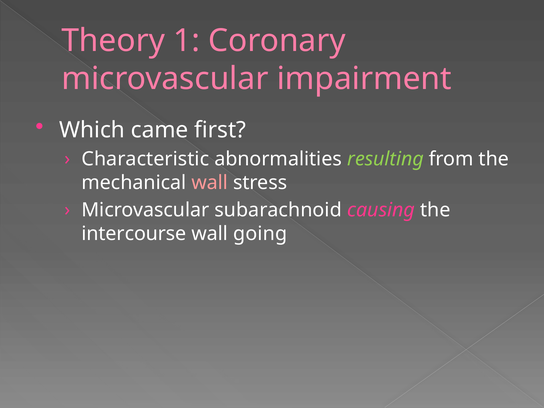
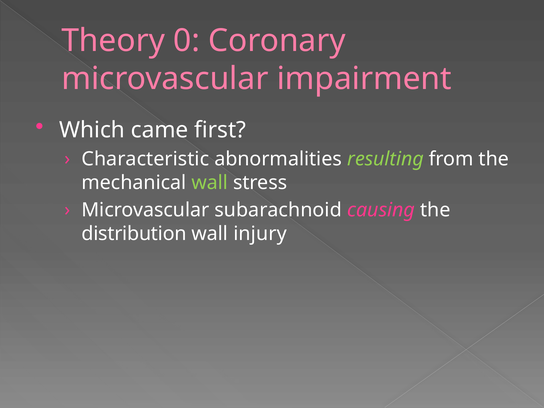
1: 1 -> 0 (187, 41)
wall colour: pink -> light green (210, 183)
intercourse: intercourse -> distribution (134, 234)
going: going -> injury (260, 234)
